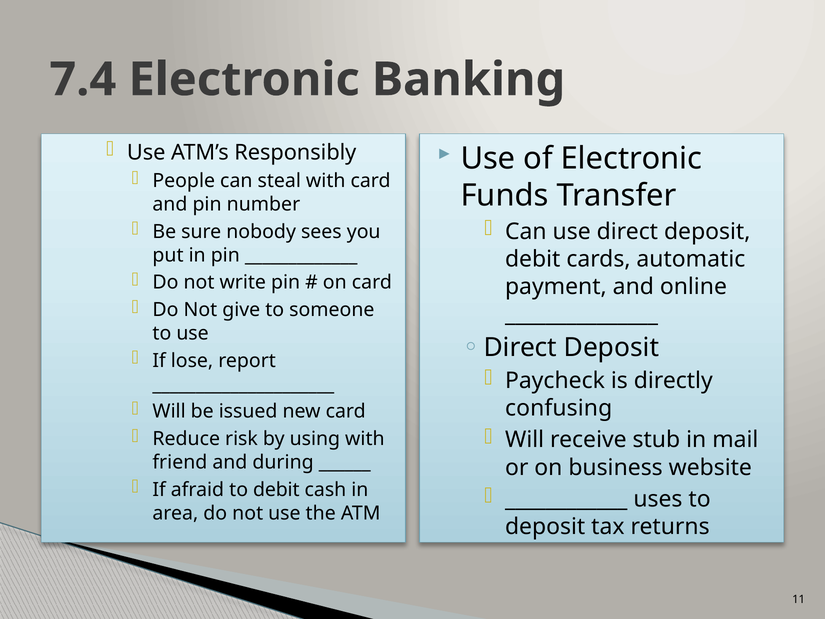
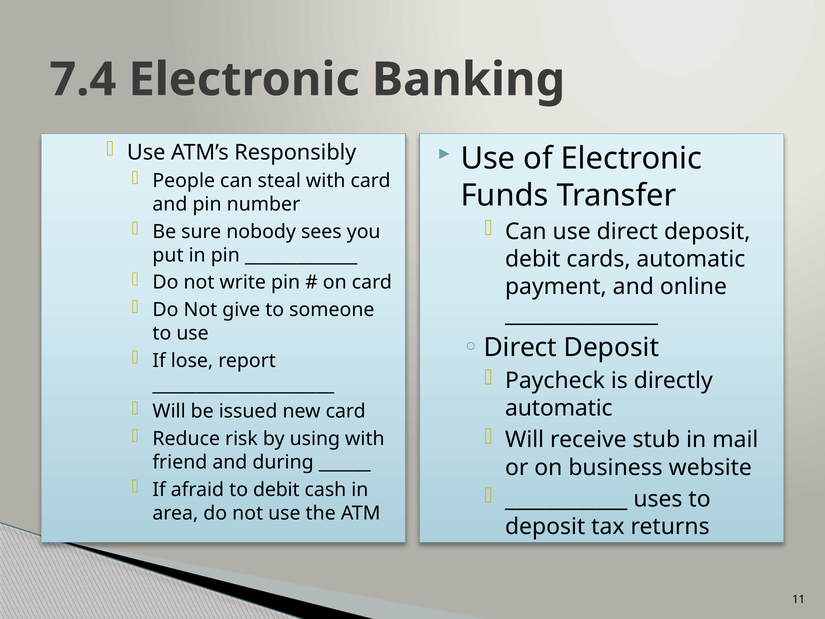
confusing: confusing -> automatic (559, 408)
